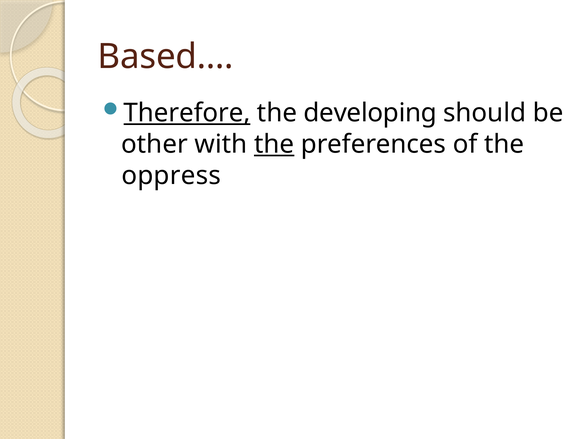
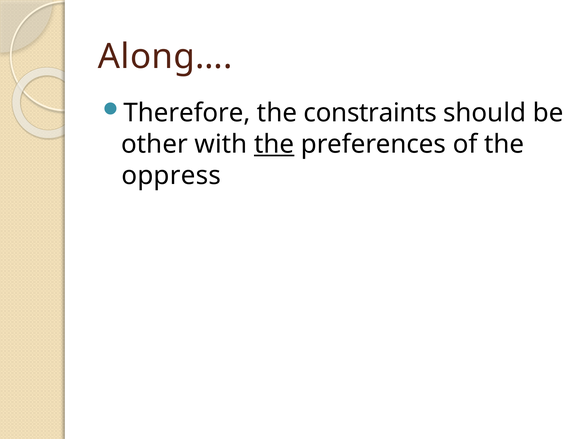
Based…: Based… -> Along… (165, 57)
Therefore underline: present -> none (187, 113)
developing: developing -> constraints (370, 113)
